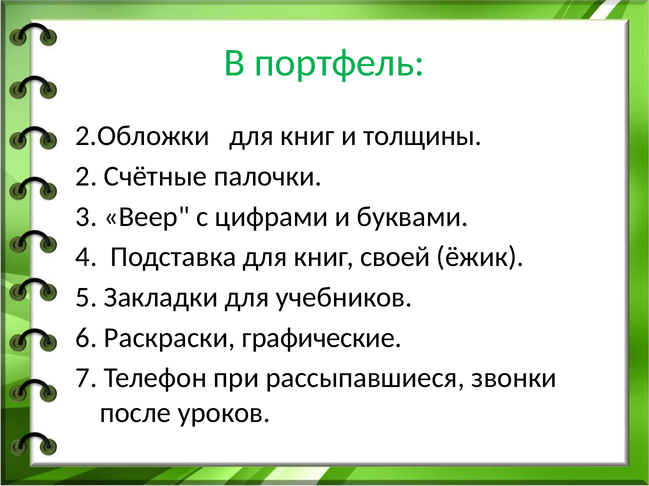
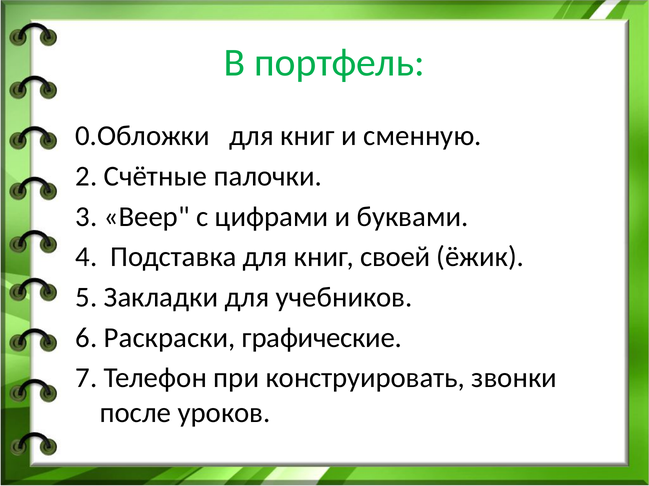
2.Обложки: 2.Обложки -> 0.Обложки (143, 136)
толщины: толщины -> сменную (423, 136)
рассыпавшиеся: рассыпавшиеся -> конструировать (365, 379)
